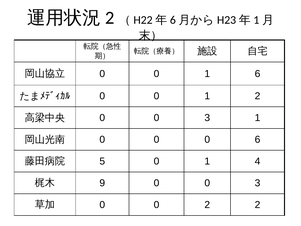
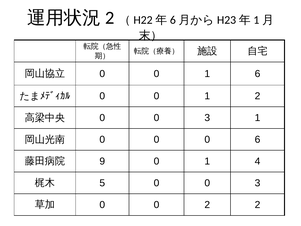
5: 5 -> 9 (102, 161)
9: 9 -> 5 (102, 183)
